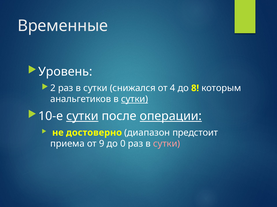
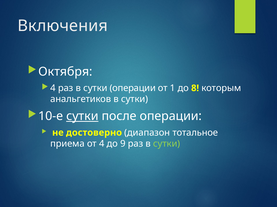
Временные: Временные -> Включения (63, 26)
Уровень: Уровень -> Октября (65, 72)
2: 2 -> 4 (53, 88)
сутки снижался: снижался -> операции (133, 88)
4: 4 -> 1 (173, 88)
сутки underline: present -> none (135, 99)
операции underline: present -> none (171, 116)
предстоит: предстоит -> тотальное (195, 133)
от 9: 9 -> 4 (102, 144)
0: 0 -> 9 (123, 144)
сутки colour: pink -> light green (167, 144)
